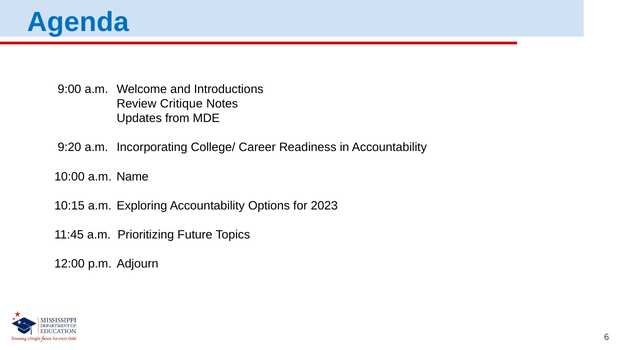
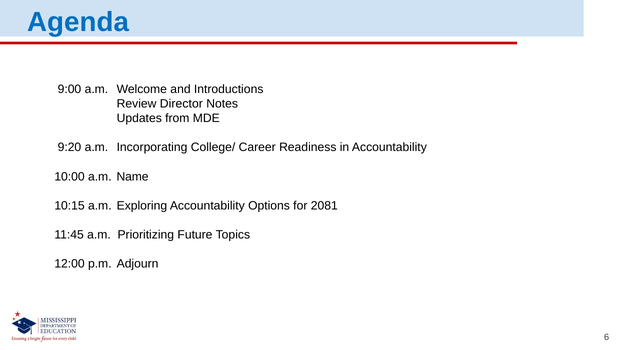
Critique: Critique -> Director (181, 104)
2023: 2023 -> 2081 (324, 206)
